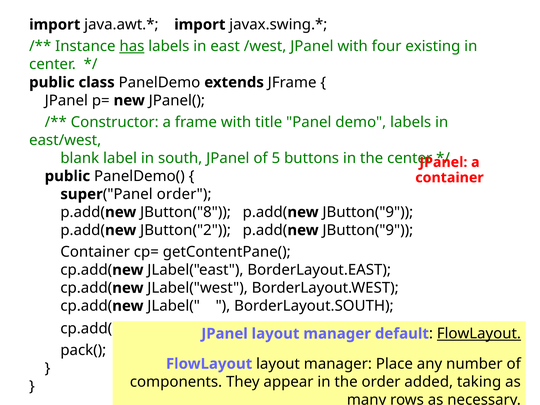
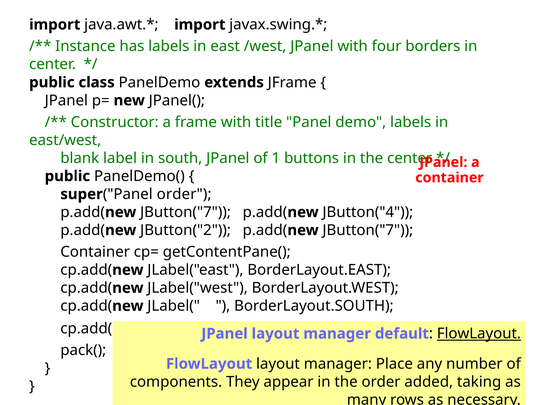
has underline: present -> none (132, 46)
existing: existing -> borders (433, 46)
5: 5 -> 1 (276, 158)
JButton("8: JButton("8 -> JButton("7 (186, 212)
JButton("9: JButton("9 -> JButton("4 (368, 212)
JButton("9: JButton("9 -> JButton("7 (368, 230)
